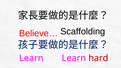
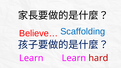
Scaffolding colour: black -> blue (83, 32)
